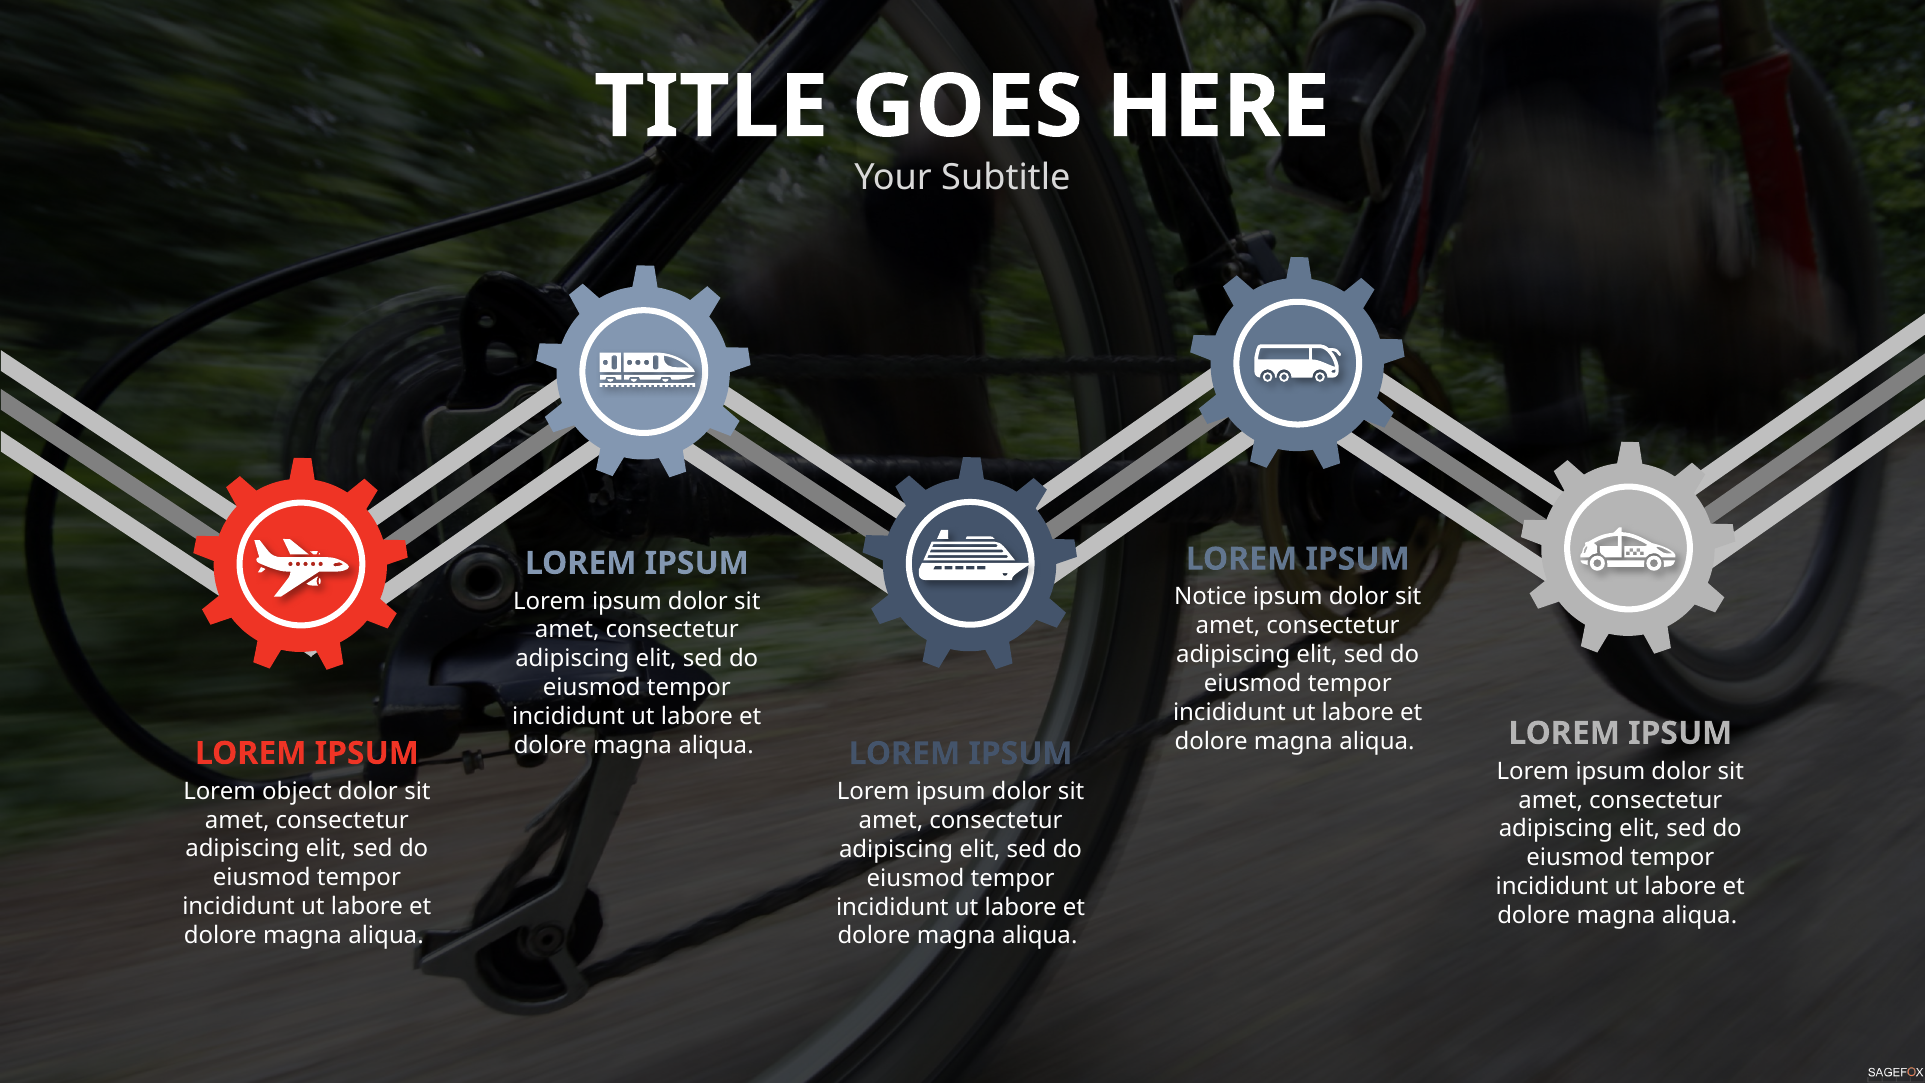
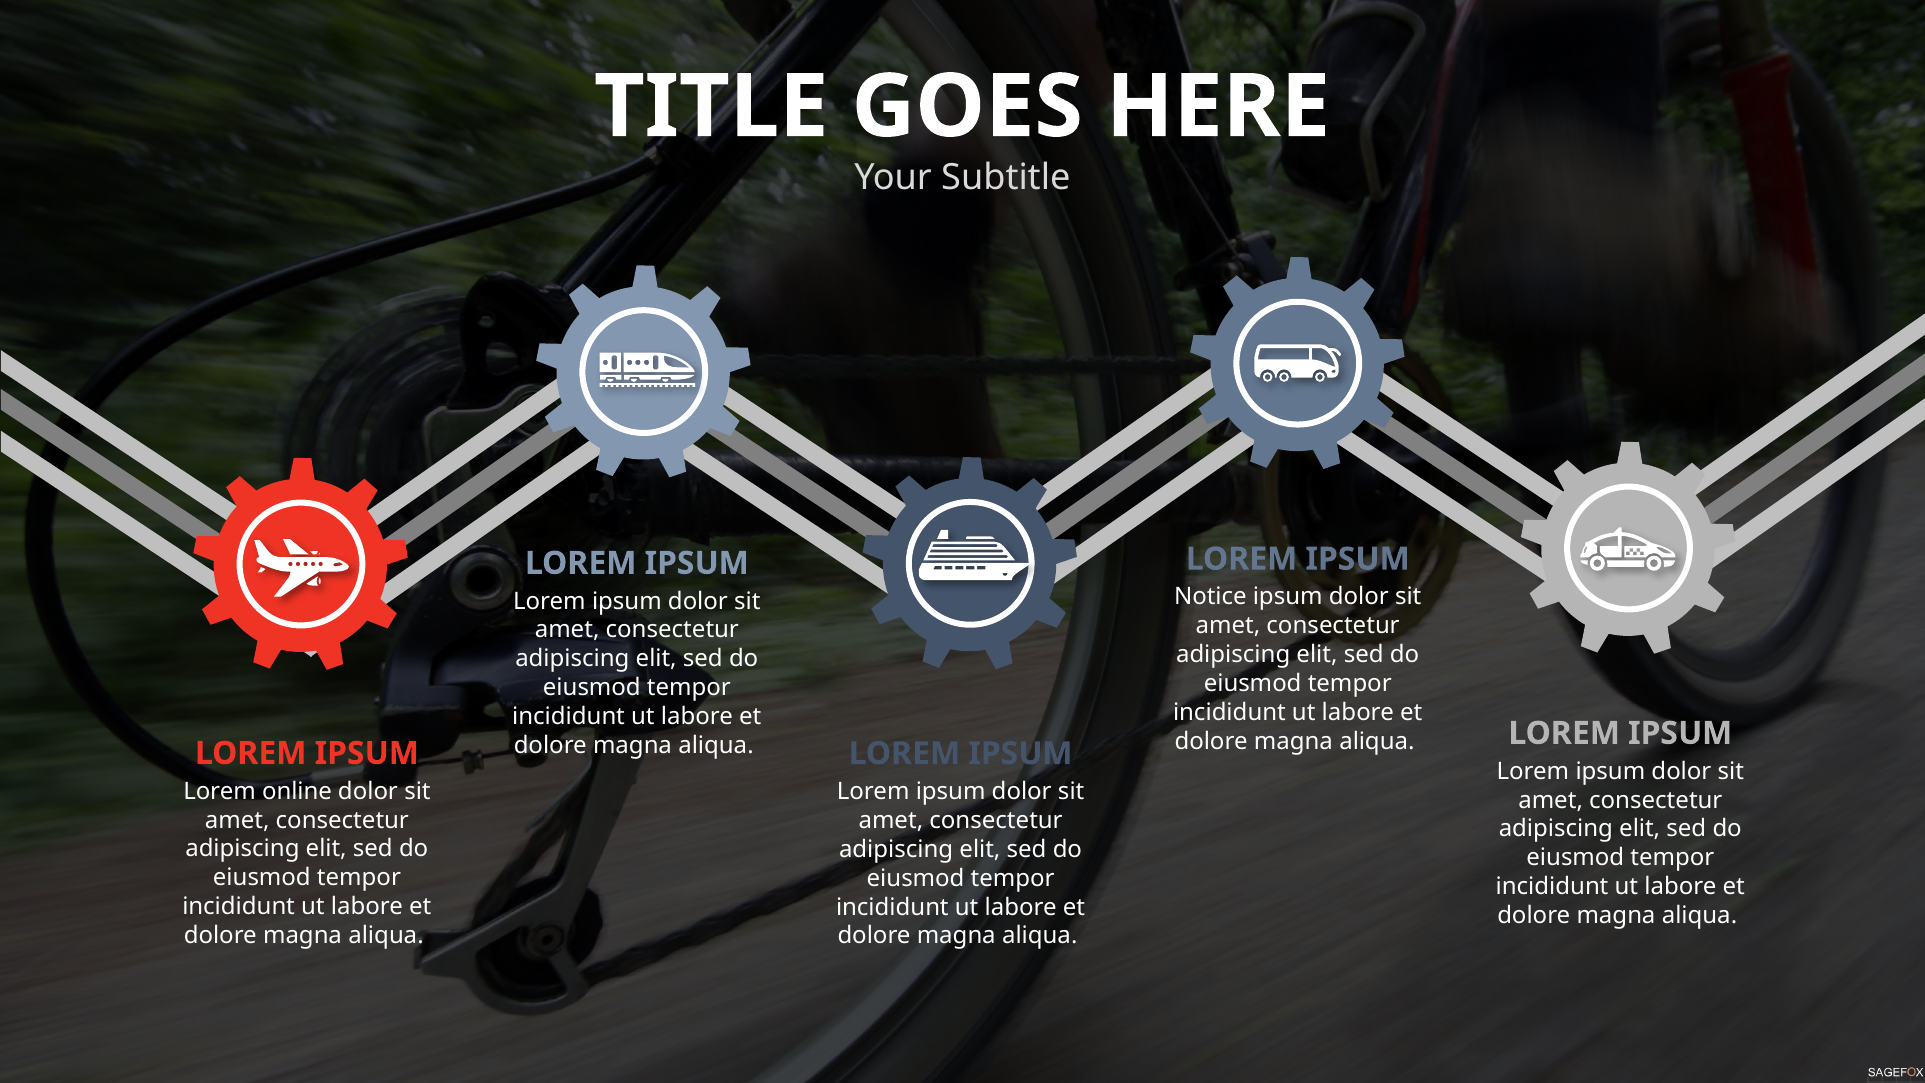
object: object -> online (297, 791)
